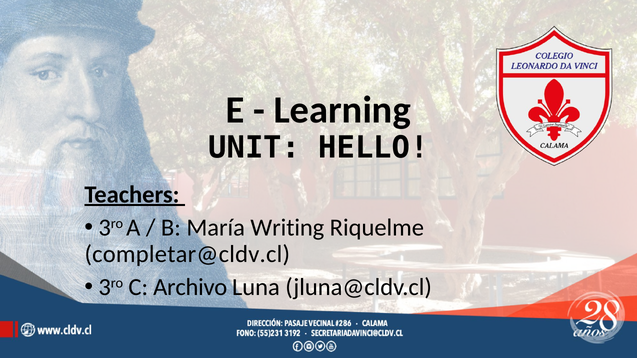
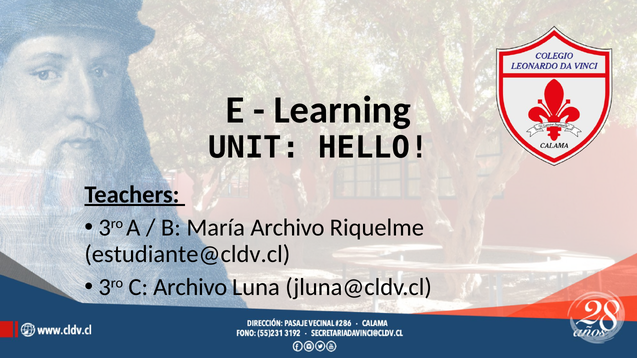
María Writing: Writing -> Archivo (287, 228)
completar@cldv.cl: completar@cldv.cl -> estudiante@cldv.cl (187, 254)
